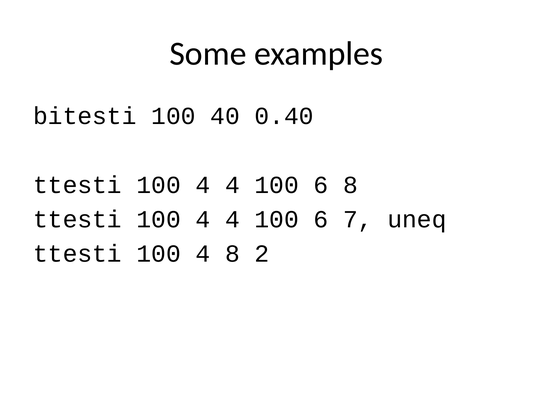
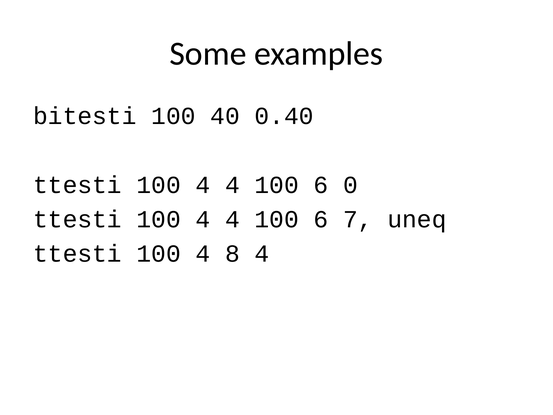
6 8: 8 -> 0 (351, 185)
8 2: 2 -> 4 (262, 254)
